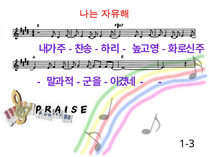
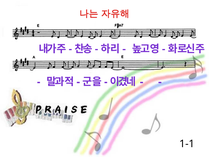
1-3: 1-3 -> 1-1 (187, 144)
